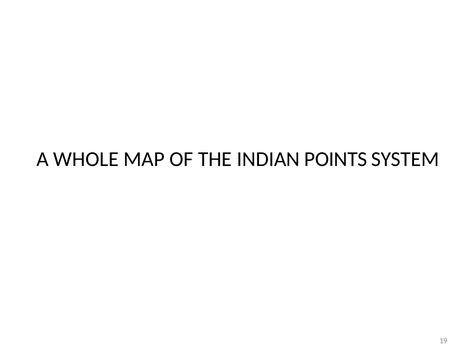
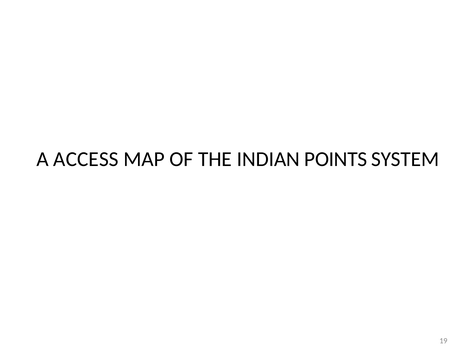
WHOLE: WHOLE -> ACCESS (86, 159)
